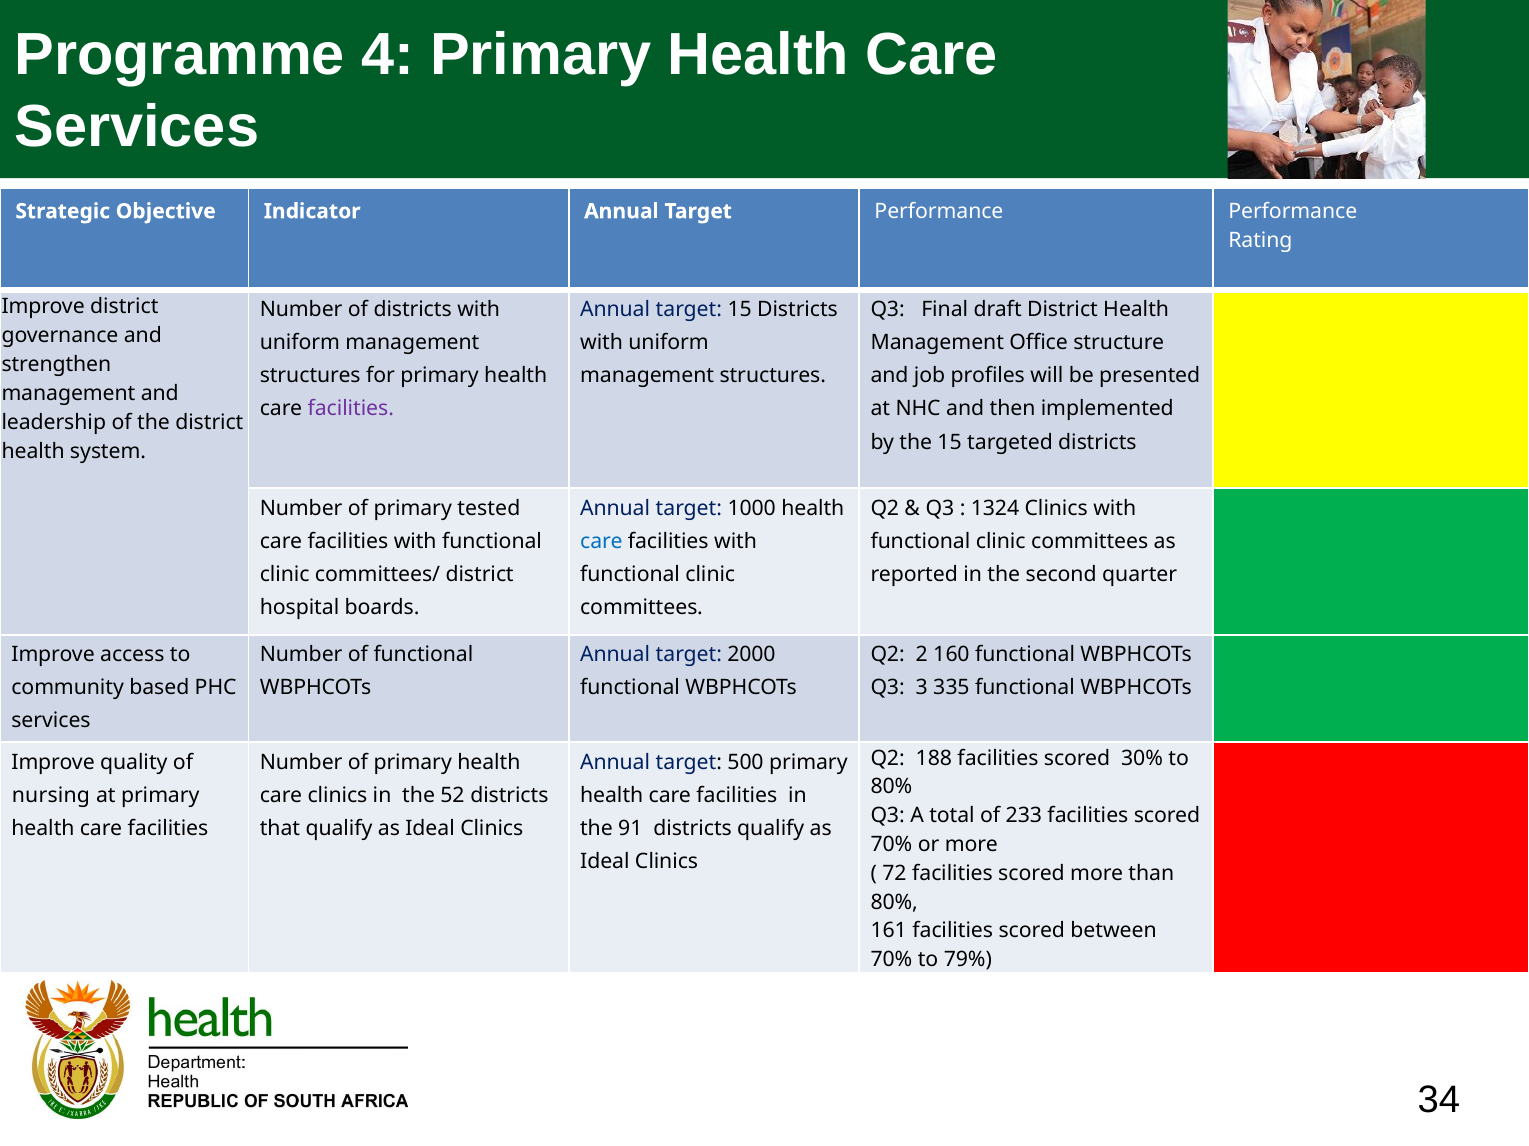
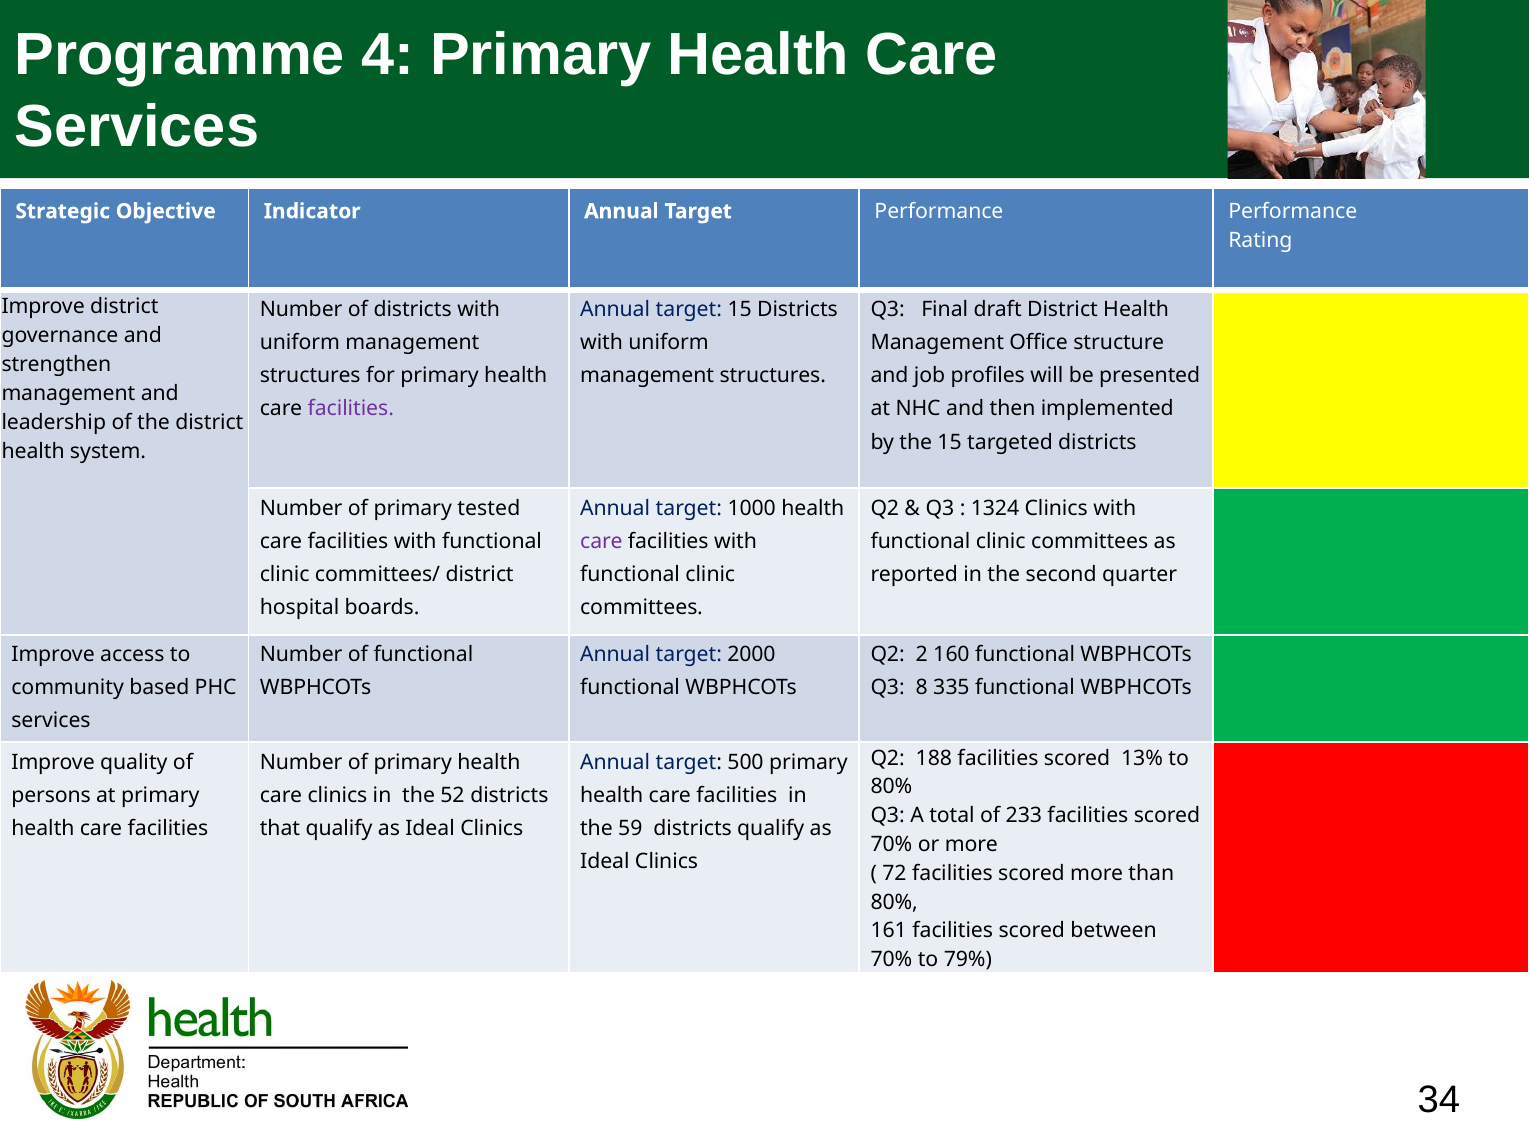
care colour: blue -> purple (601, 542)
3: 3 -> 8 (922, 688)
30%: 30% -> 13% (1142, 759)
nursing: nursing -> persons (51, 796)
91: 91 -> 59 (630, 829)
